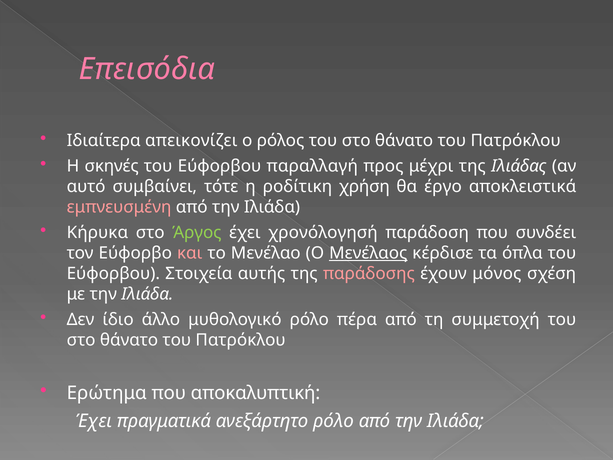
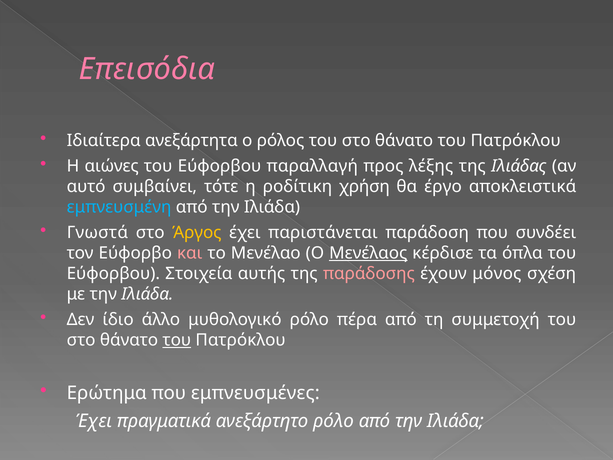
απεικονίζει: απεικονίζει -> ανεξάρτητα (191, 141)
σκηνές: σκηνές -> αιώνες (112, 166)
μέχρι: μέχρι -> λέξης (431, 166)
εμπνευσμένη colour: pink -> light blue (119, 207)
Κήρυκα: Κήρυκα -> Γνωστά (97, 233)
Άργος colour: light green -> yellow (197, 233)
χρονόλογησή: χρονόλογησή -> παριστάνεται (323, 233)
του underline: none -> present (177, 340)
αποκαλυπτική: αποκαλυπτική -> εμπνευσμένες (255, 393)
